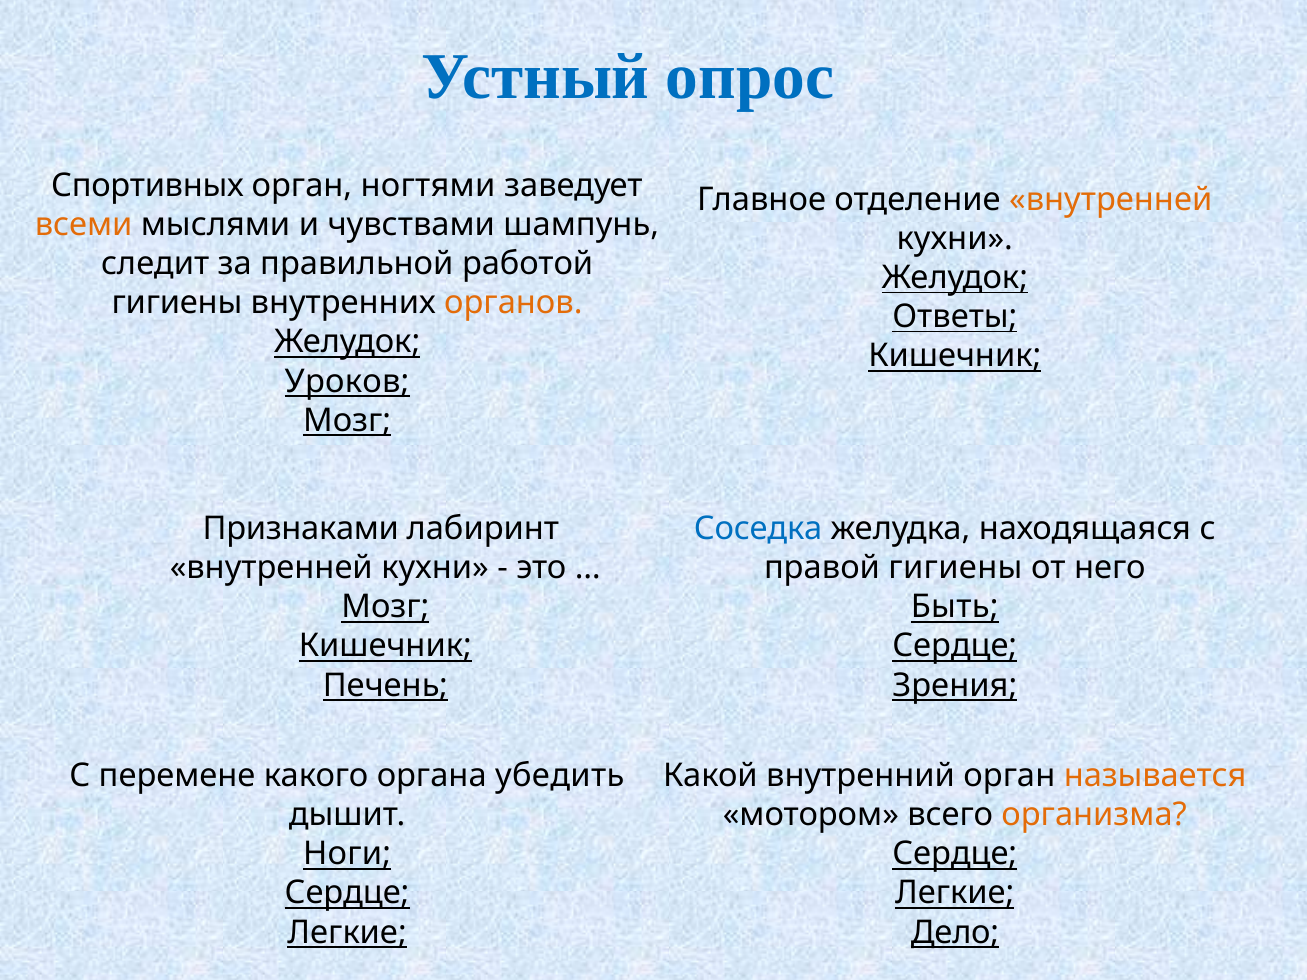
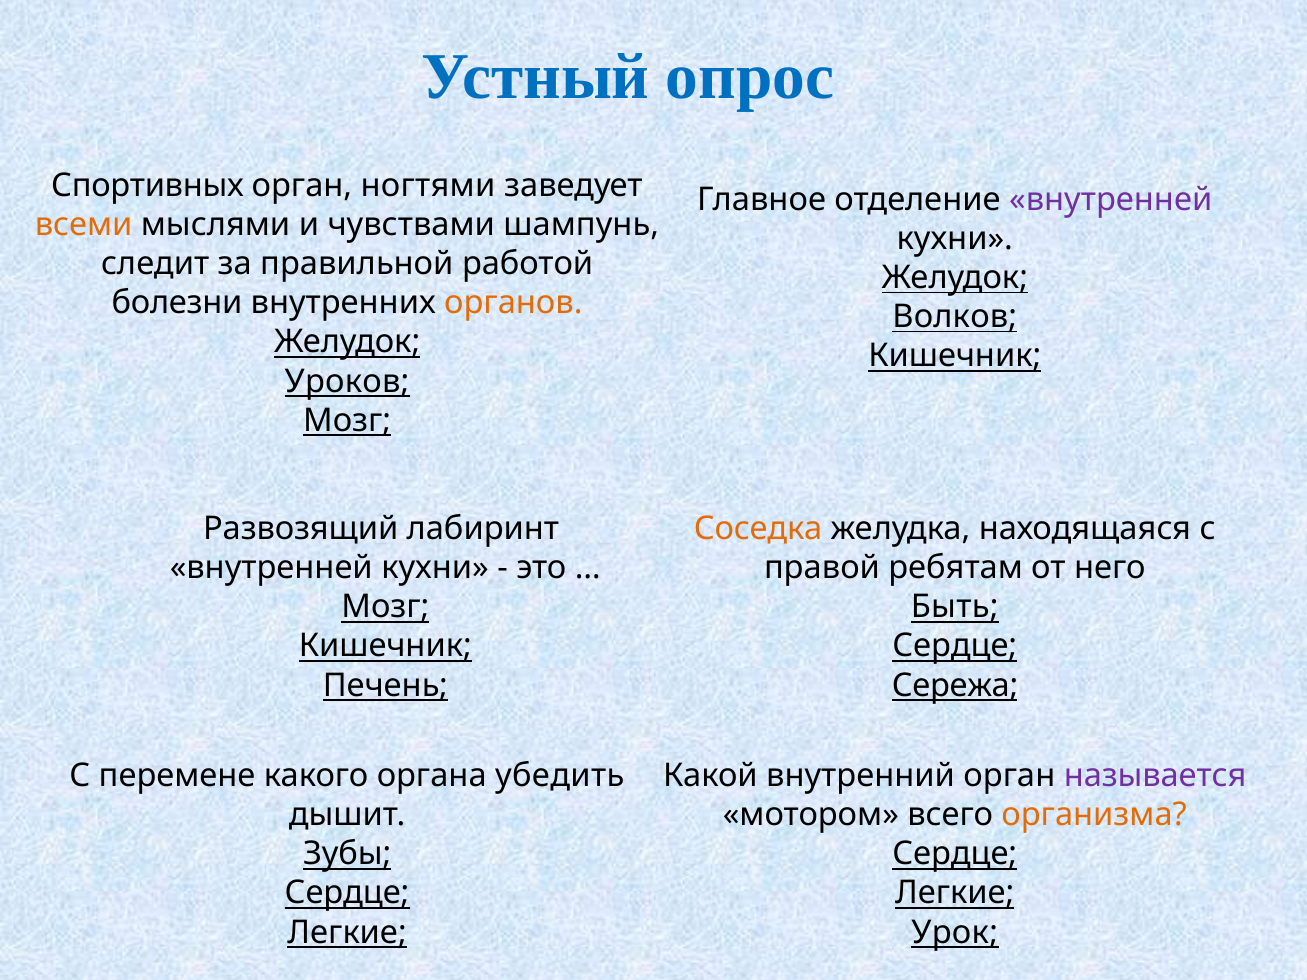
внутренней colour: orange -> purple (1111, 199)
гигиены: гигиены -> болезни (177, 303)
Ответы: Ответы -> Волков (955, 317)
Признаками: Признаками -> Развозящий (301, 529)
Соседка colour: blue -> orange (758, 529)
правой гигиены: гигиены -> ребятам (956, 568)
Зрения: Зрения -> Сережа (955, 686)
называется colour: orange -> purple (1155, 776)
Ноги: Ноги -> Зубы (347, 854)
Дело: Дело -> Урок (955, 933)
